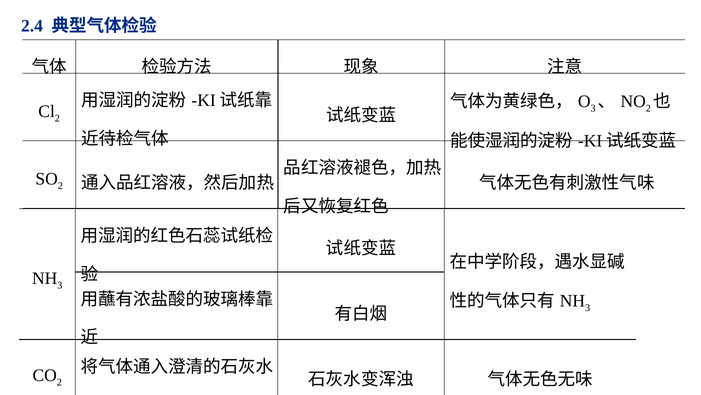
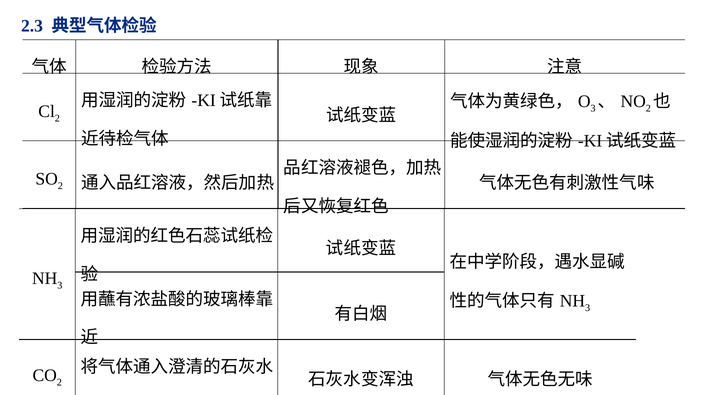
2.4: 2.4 -> 2.3 (32, 26)
